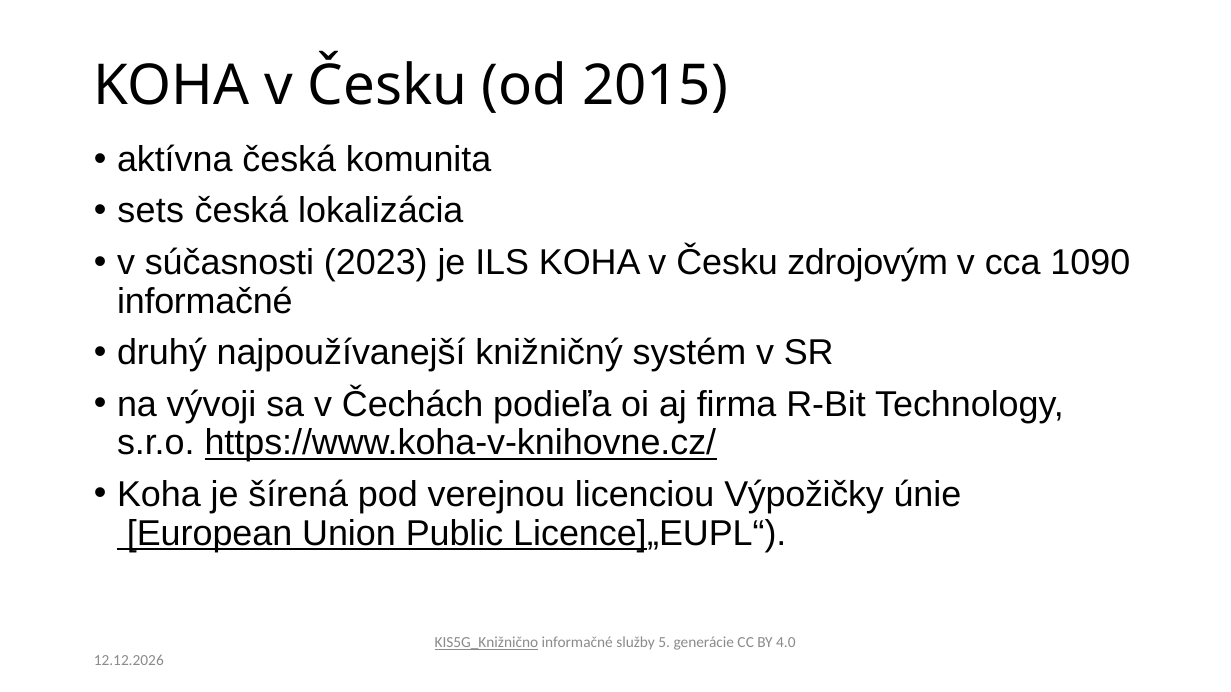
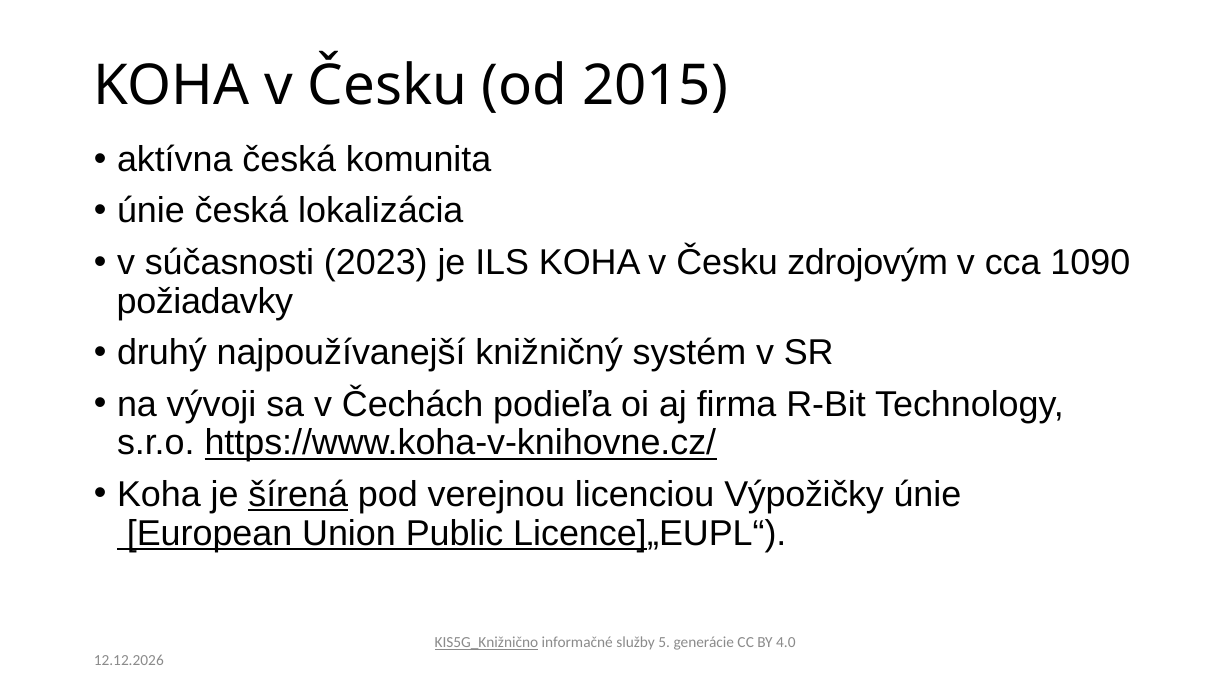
sets: sets -> únie (151, 211)
informačné: informačné -> požiadavky (205, 302)
šírená underline: none -> present (298, 495)
